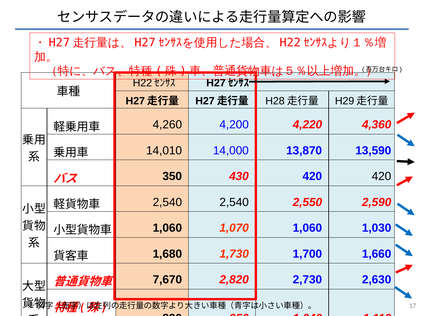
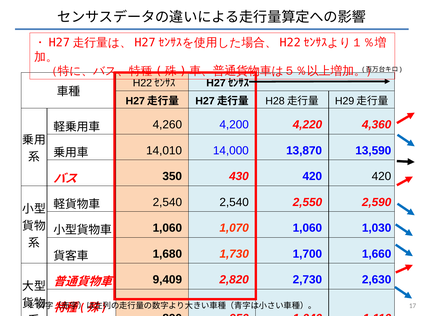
7,670: 7,670 -> 9,409 (167, 280)
